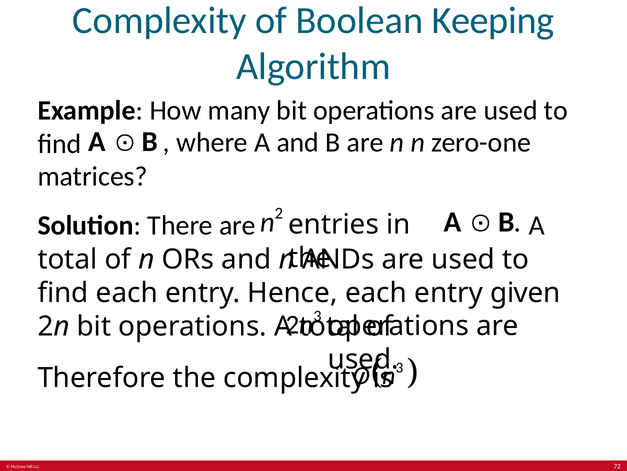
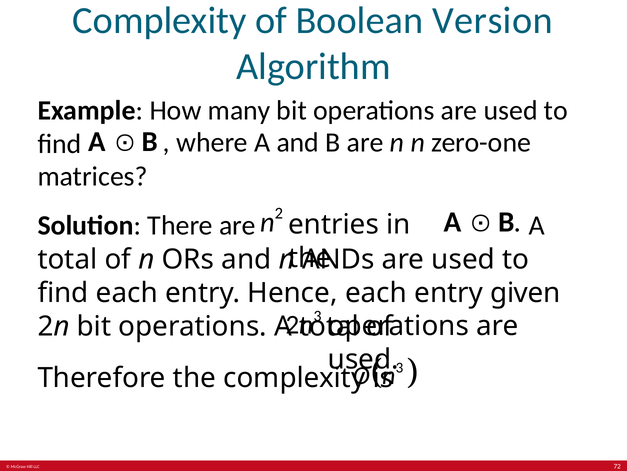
Keeping: Keeping -> Version (493, 20)
